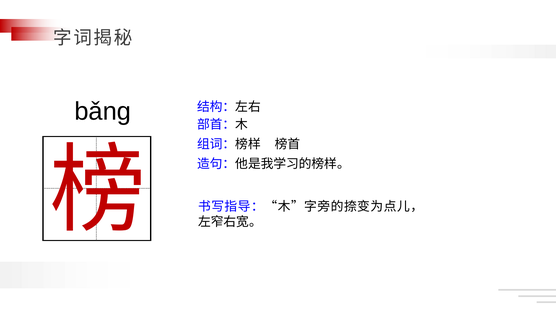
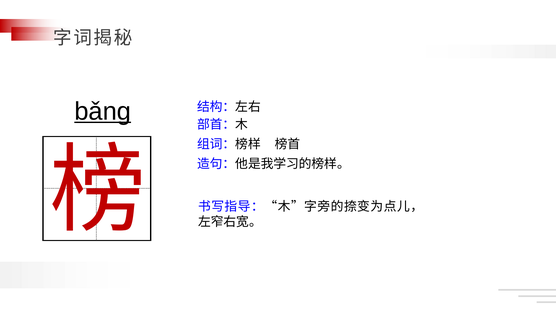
bǎng underline: none -> present (103, 111)
